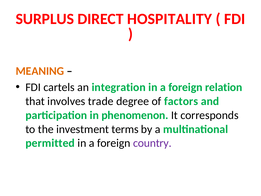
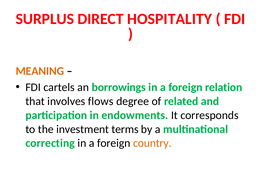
integration: integration -> borrowings (119, 87)
trade: trade -> flows (101, 101)
factors: factors -> related (181, 101)
phenomenon: phenomenon -> endowments (135, 115)
permitted: permitted -> correcting (50, 143)
country colour: purple -> orange (152, 143)
